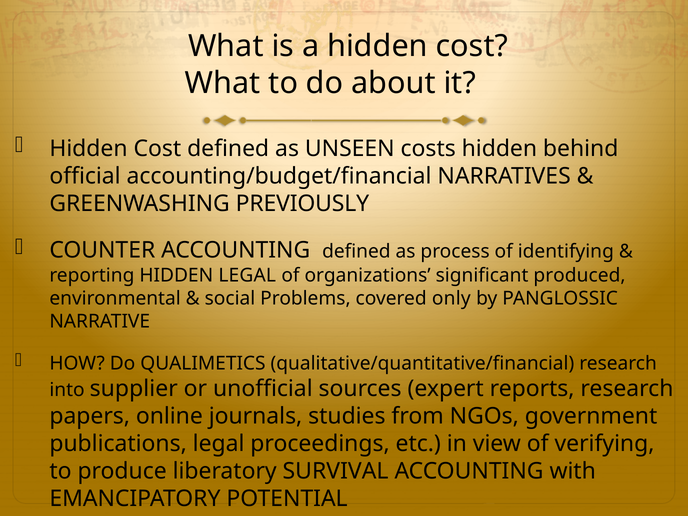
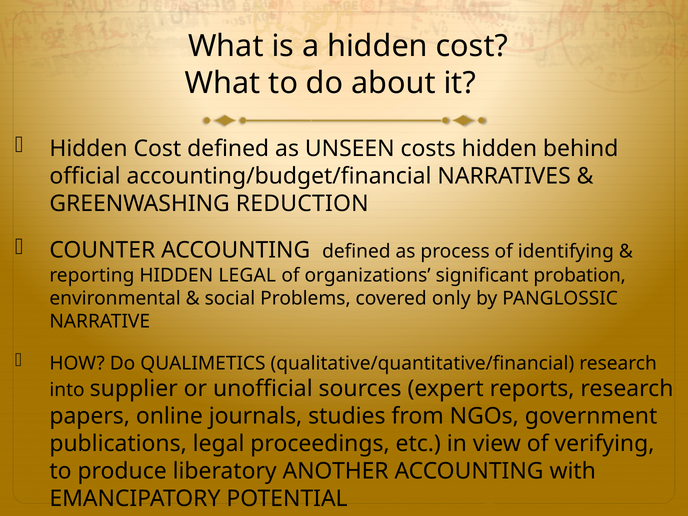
PREVIOUSLY: PREVIOUSLY -> REDUCTION (302, 204)
produced: produced -> probation (580, 275)
SURVIVAL: SURVIVAL -> ANOTHER (336, 471)
